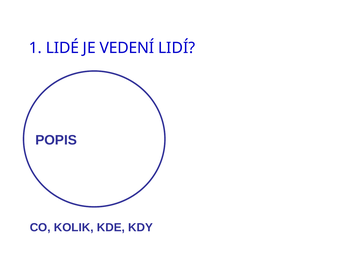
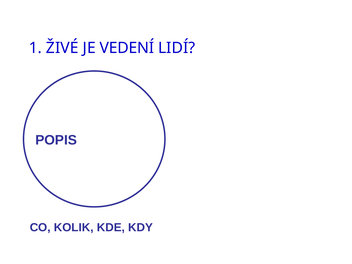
LIDÉ: LIDÉ -> ŽIVÉ (62, 48)
